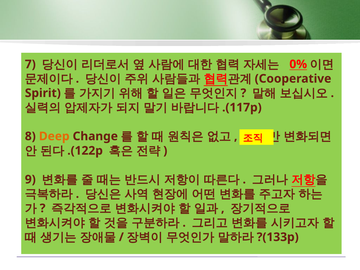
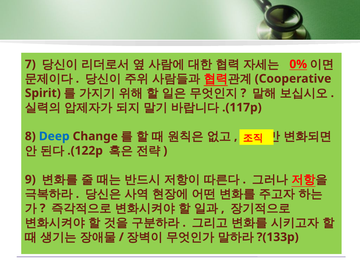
Deep colour: orange -> blue (54, 136)
